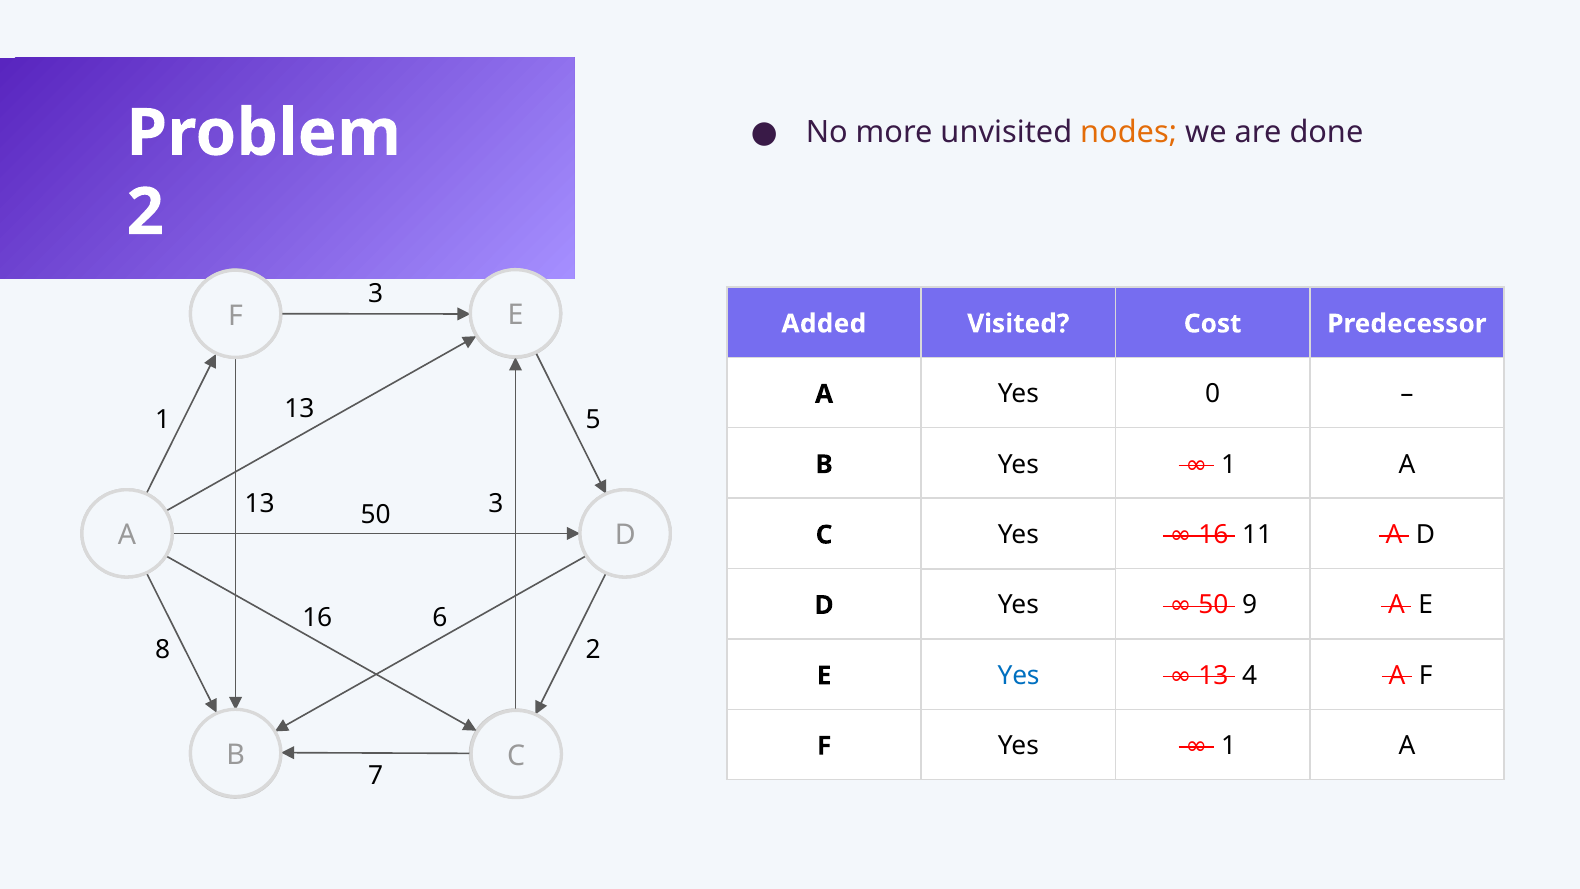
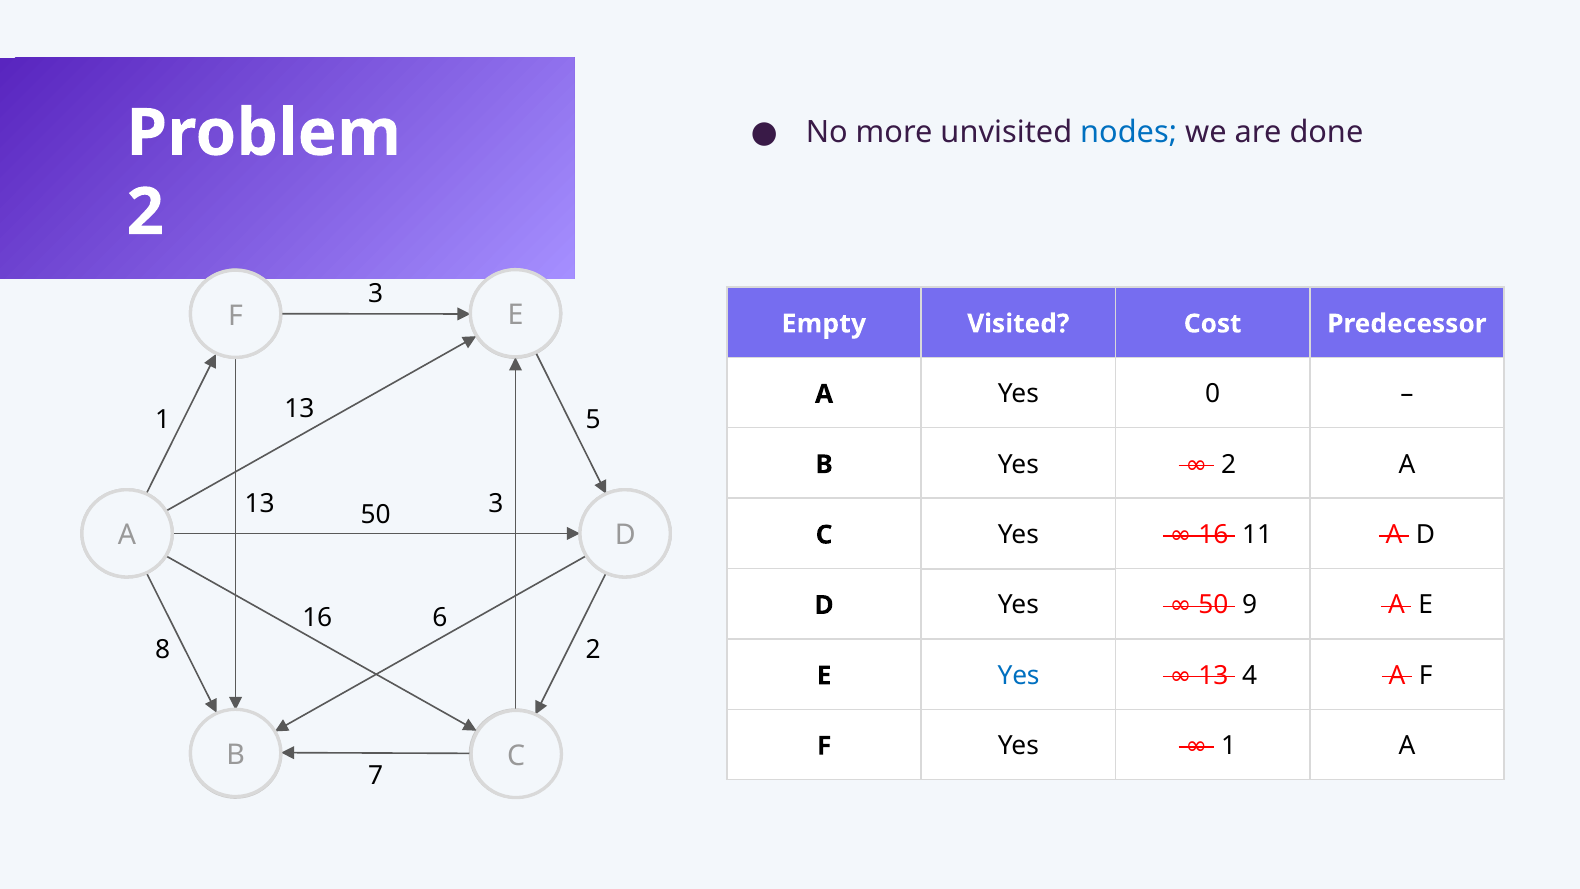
nodes colour: orange -> blue (1129, 133)
Added: Added -> Empty (824, 324)
1: 1 -> 2 (1229, 464)
